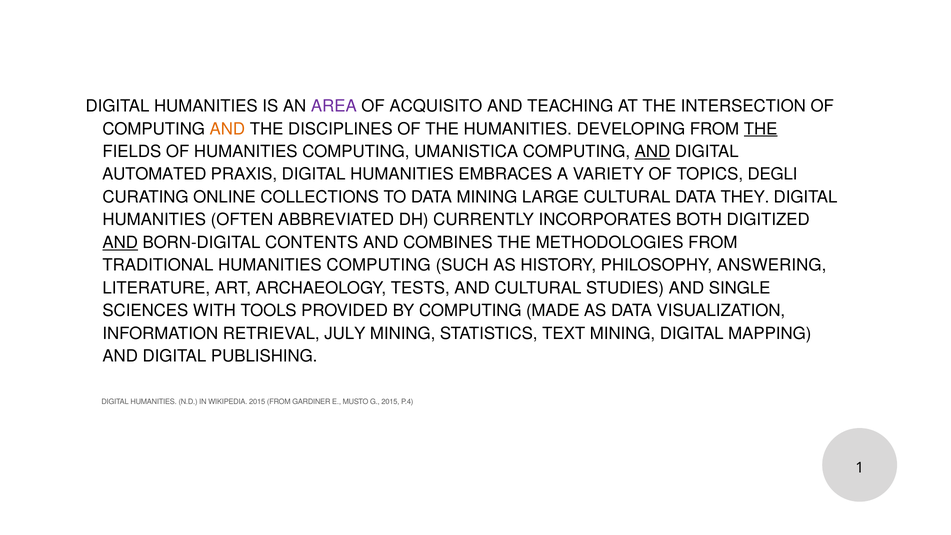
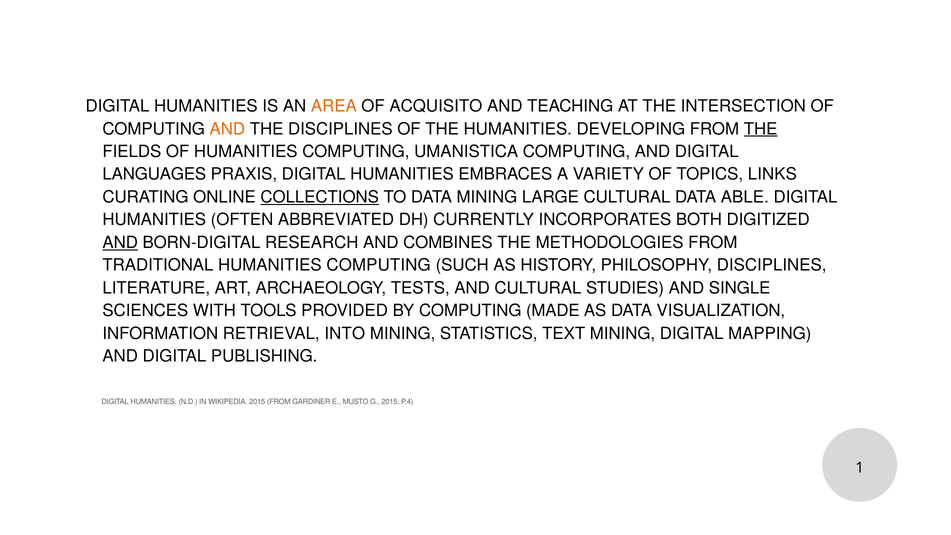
AREA colour: purple -> orange (334, 106)
AND underline: present -> none (652, 152)
AUTOMATED: AUTOMATED -> LANGUAGES (154, 174)
DEGLI: DEGLI -> LINKS (772, 174)
COLLECTIONS underline: none -> present (320, 197)
THEY: THEY -> ABLE (745, 197)
CONTENTS: CONTENTS -> RESEARCH (312, 243)
PHILOSOPHY ANSWERING: ANSWERING -> DISCIPLINES (772, 265)
JULY: JULY -> INTO (345, 333)
